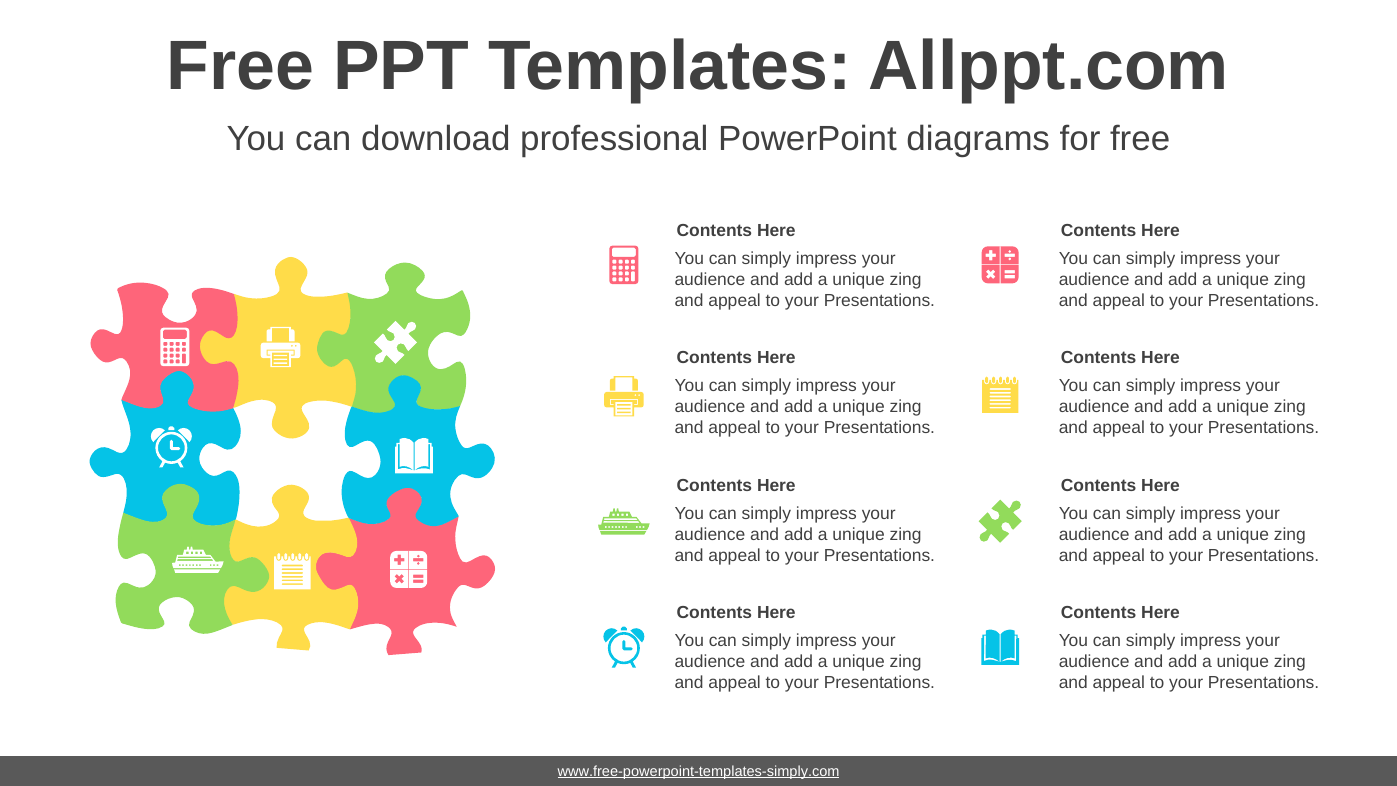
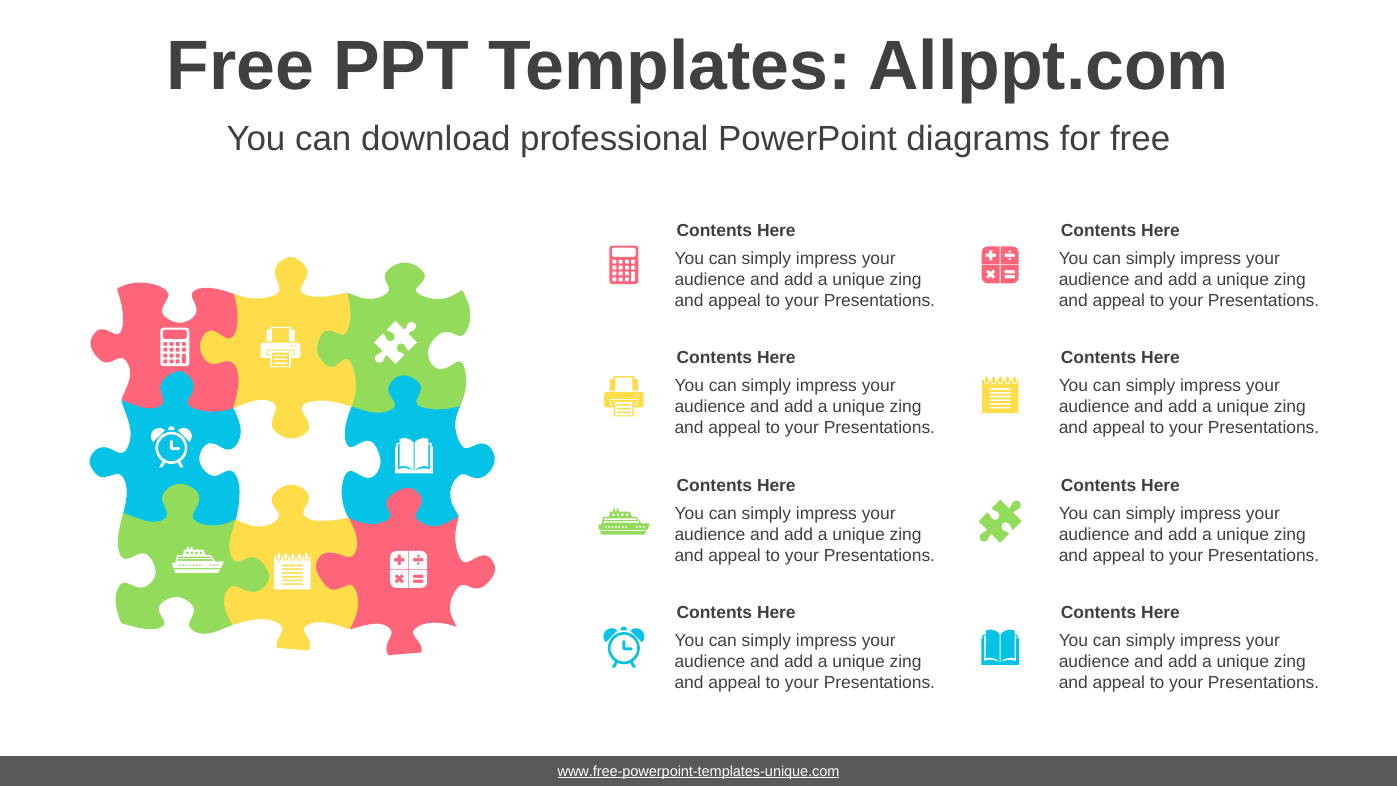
www.free-powerpoint-templates-simply.com: www.free-powerpoint-templates-simply.com -> www.free-powerpoint-templates-unique.com (699, 771)
